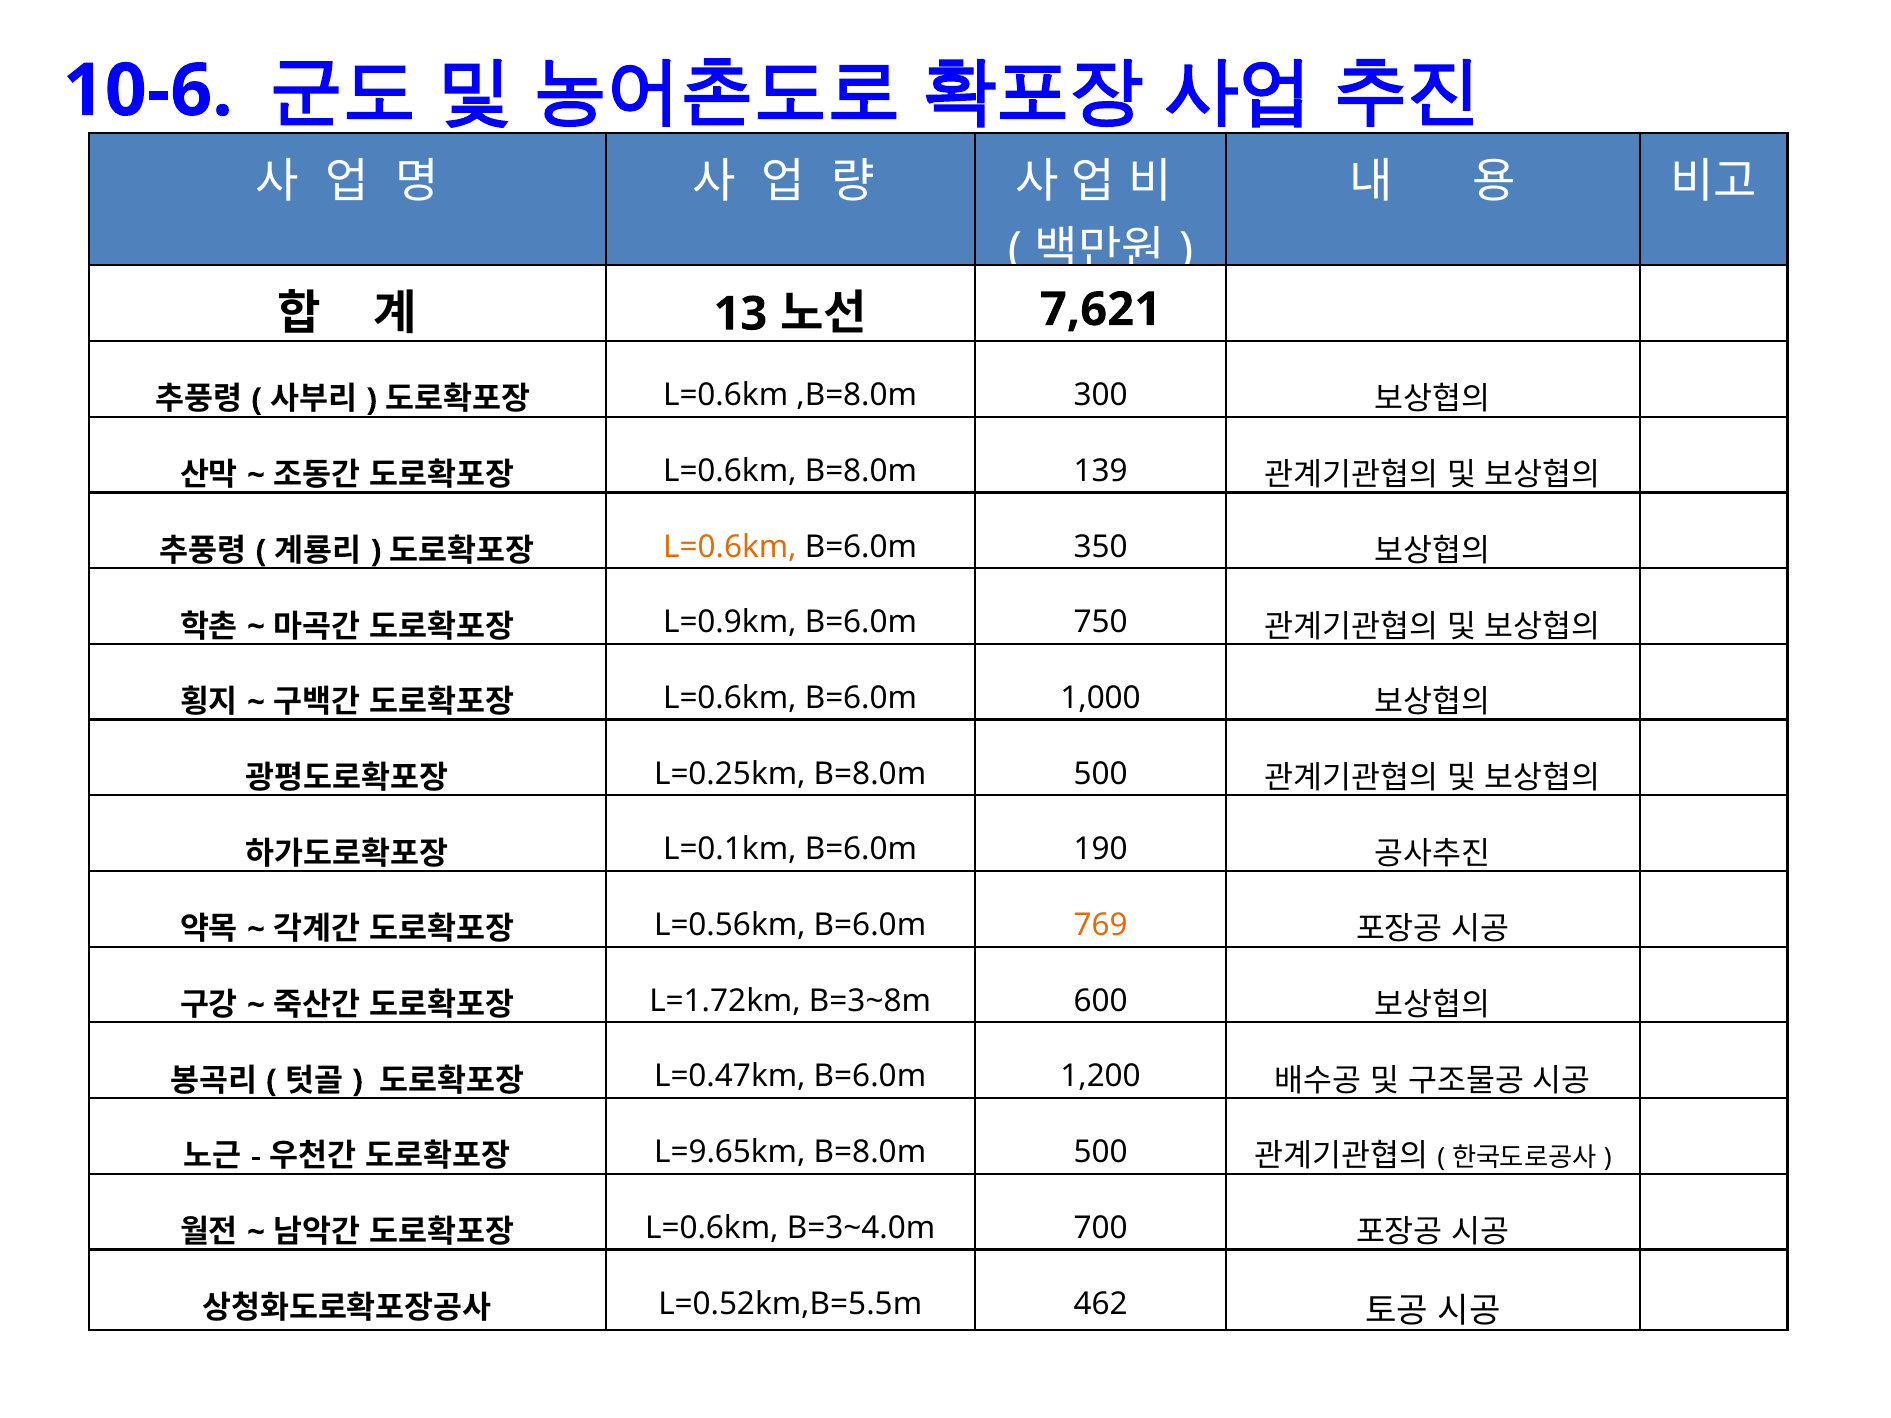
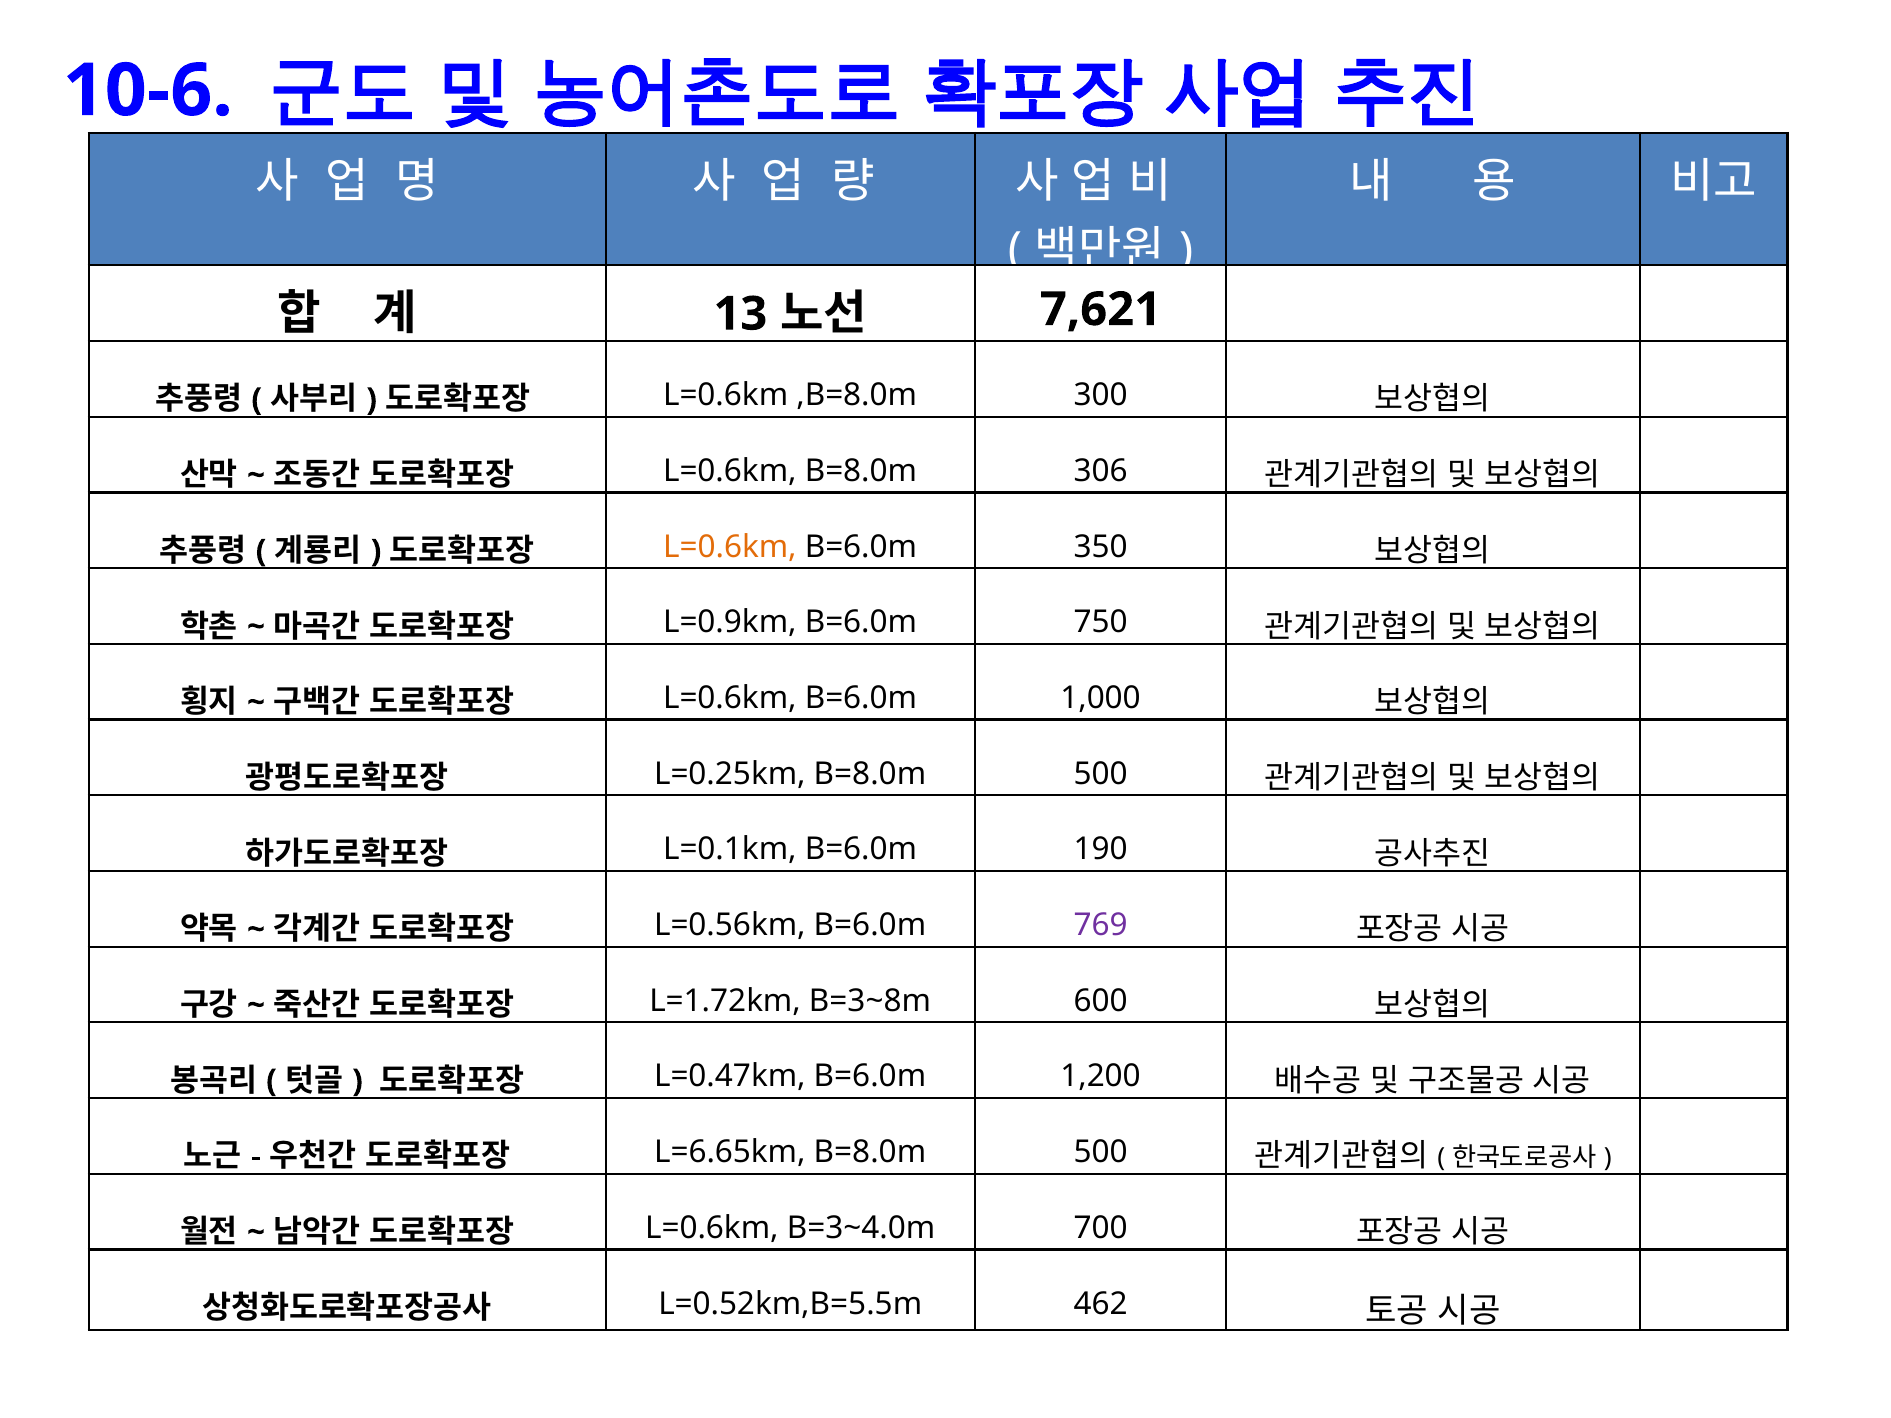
139: 139 -> 306 (1101, 471)
769 colour: orange -> purple (1101, 925)
L=9.65km: L=9.65km -> L=6.65km (730, 1152)
